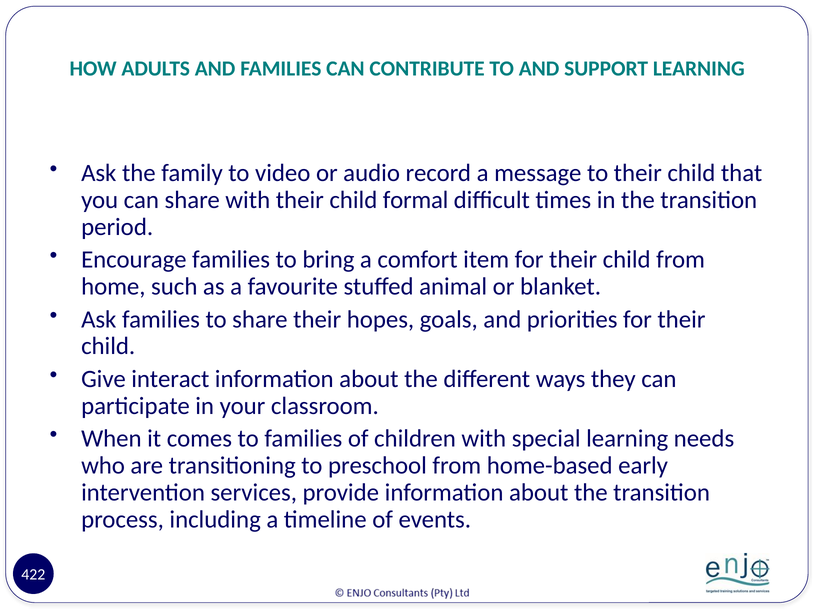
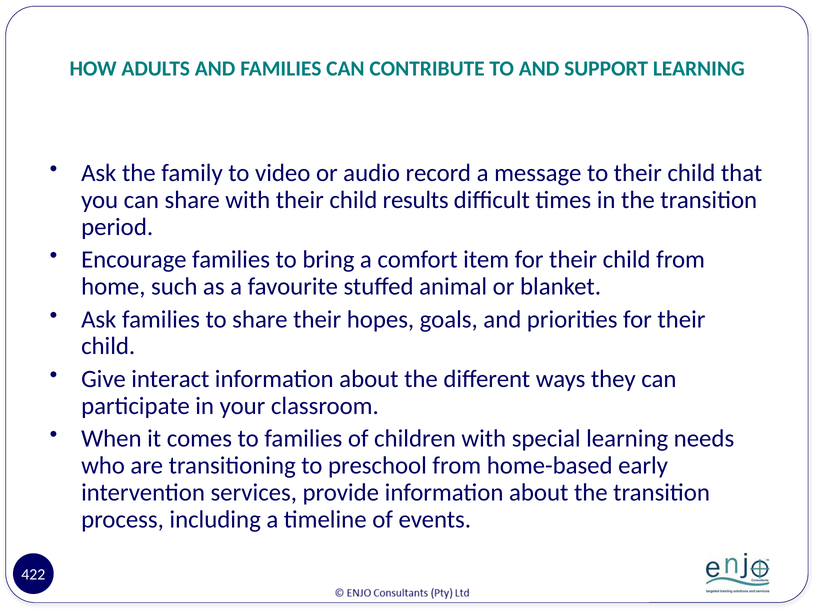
formal: formal -> results (416, 200)
